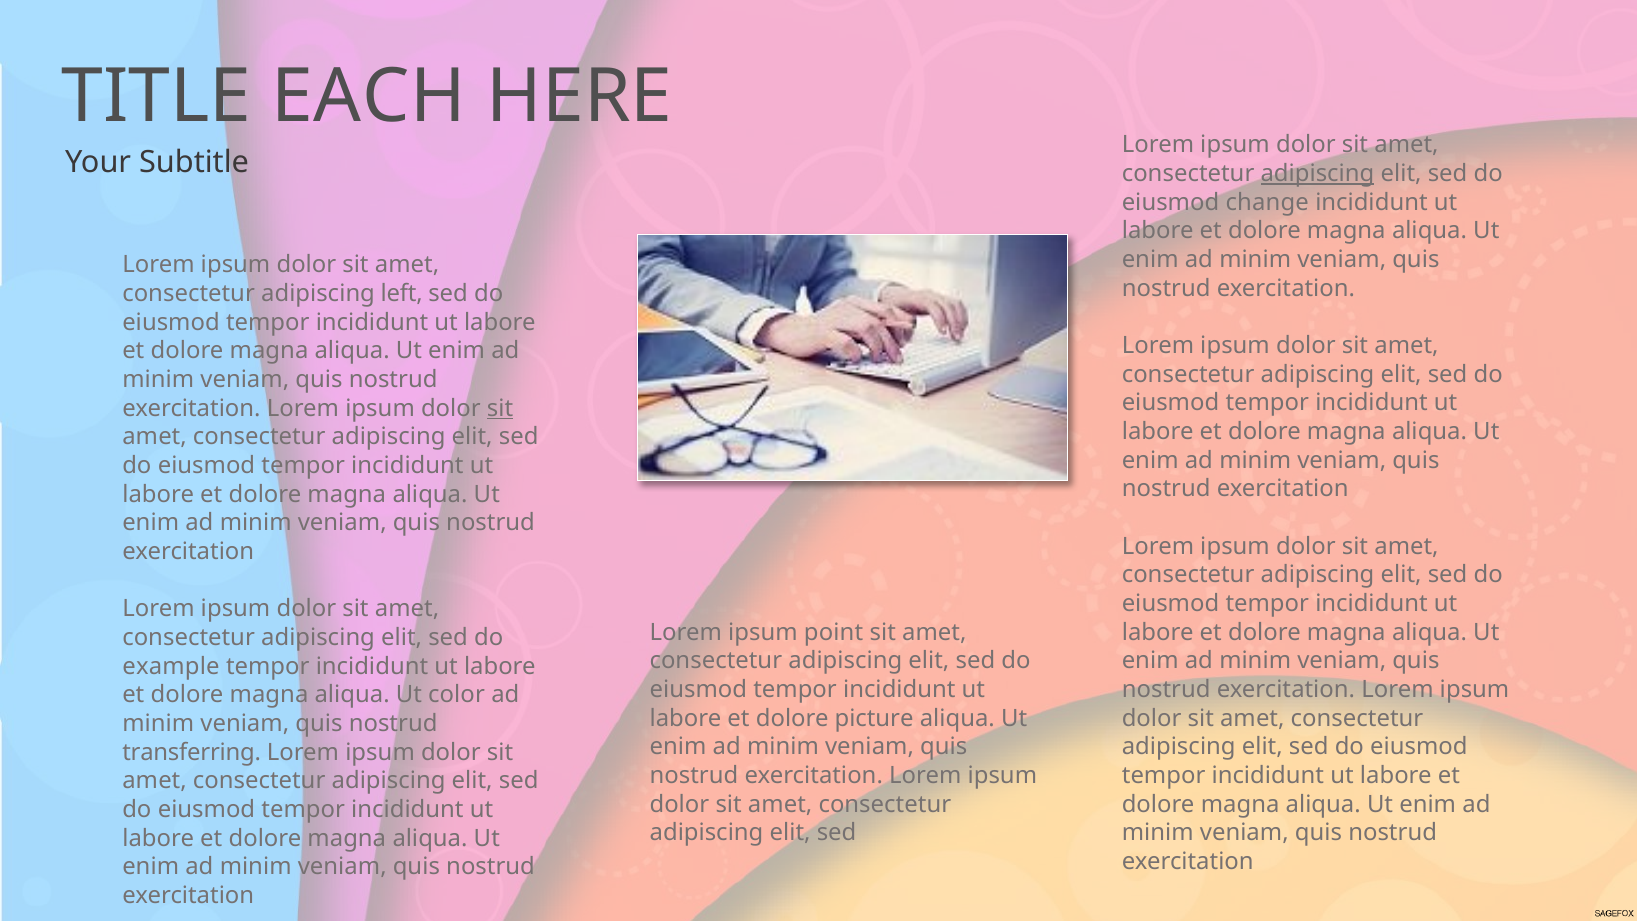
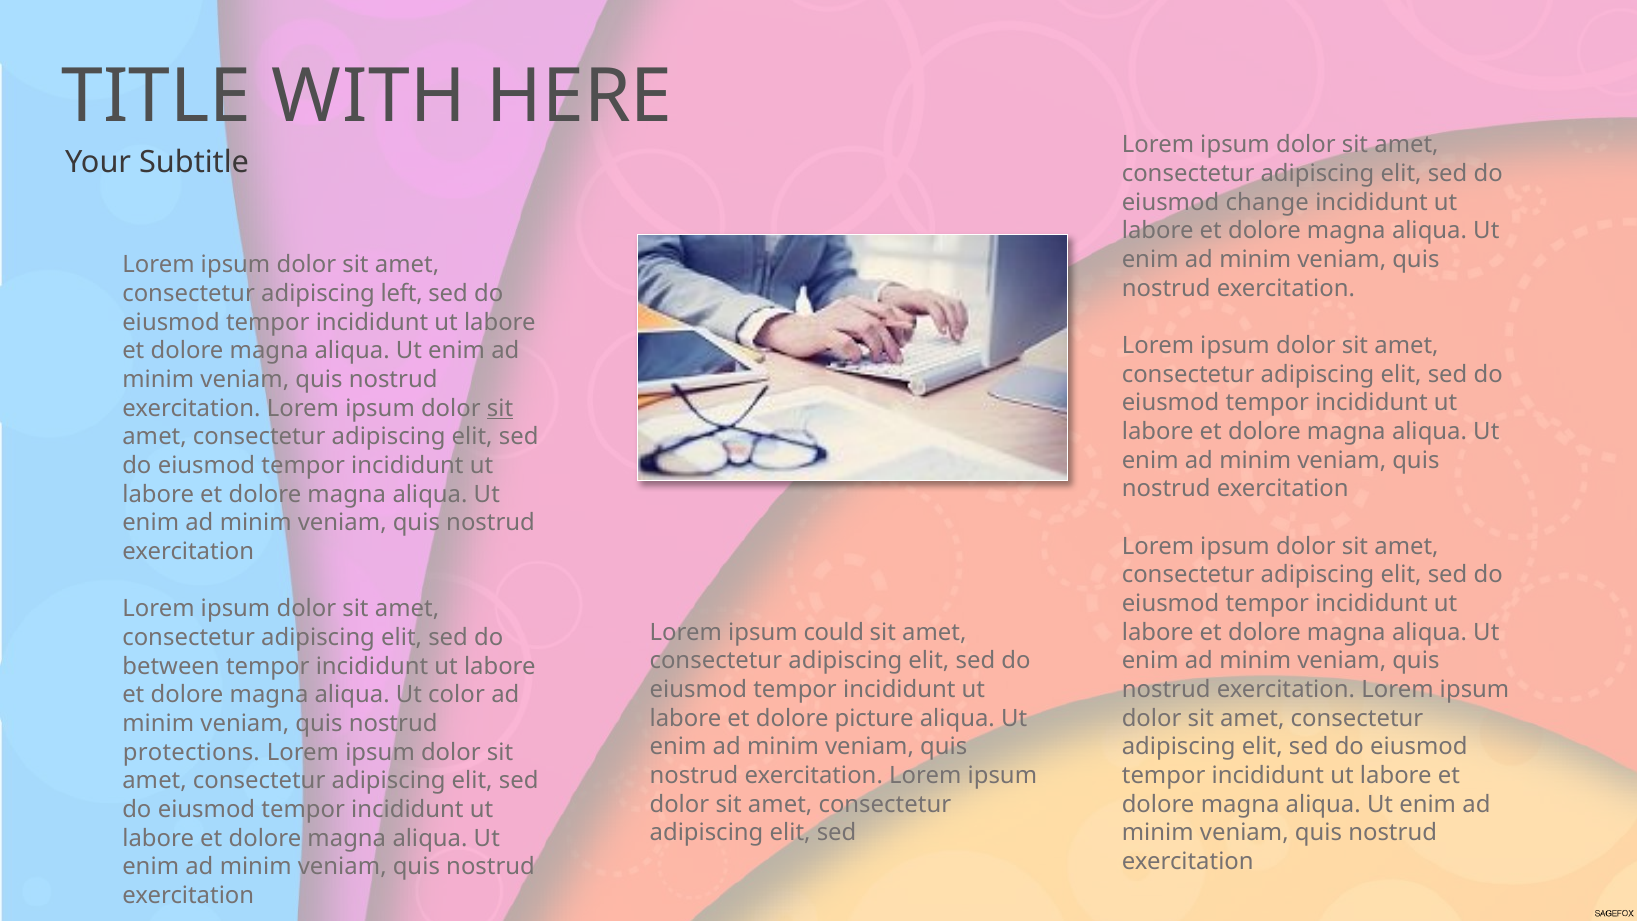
EACH: EACH -> WITH (369, 97)
adipiscing underline: present -> none (1317, 174)
point: point -> could (834, 632)
example: example -> between (171, 666)
transferring: transferring -> protections (191, 752)
